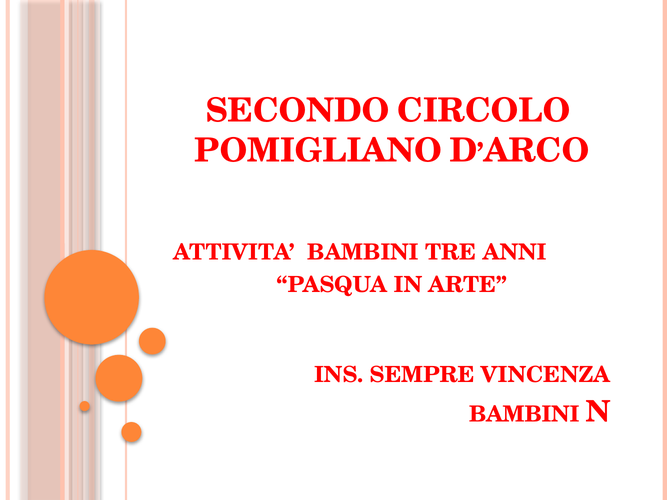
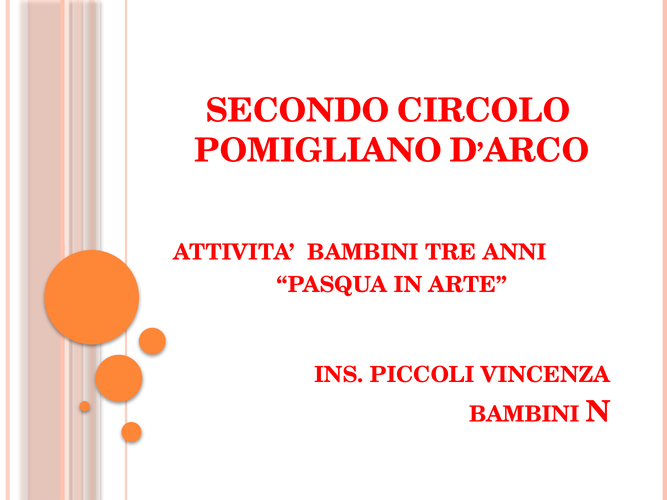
SEMPRE: SEMPRE -> PICCOLI (422, 375)
